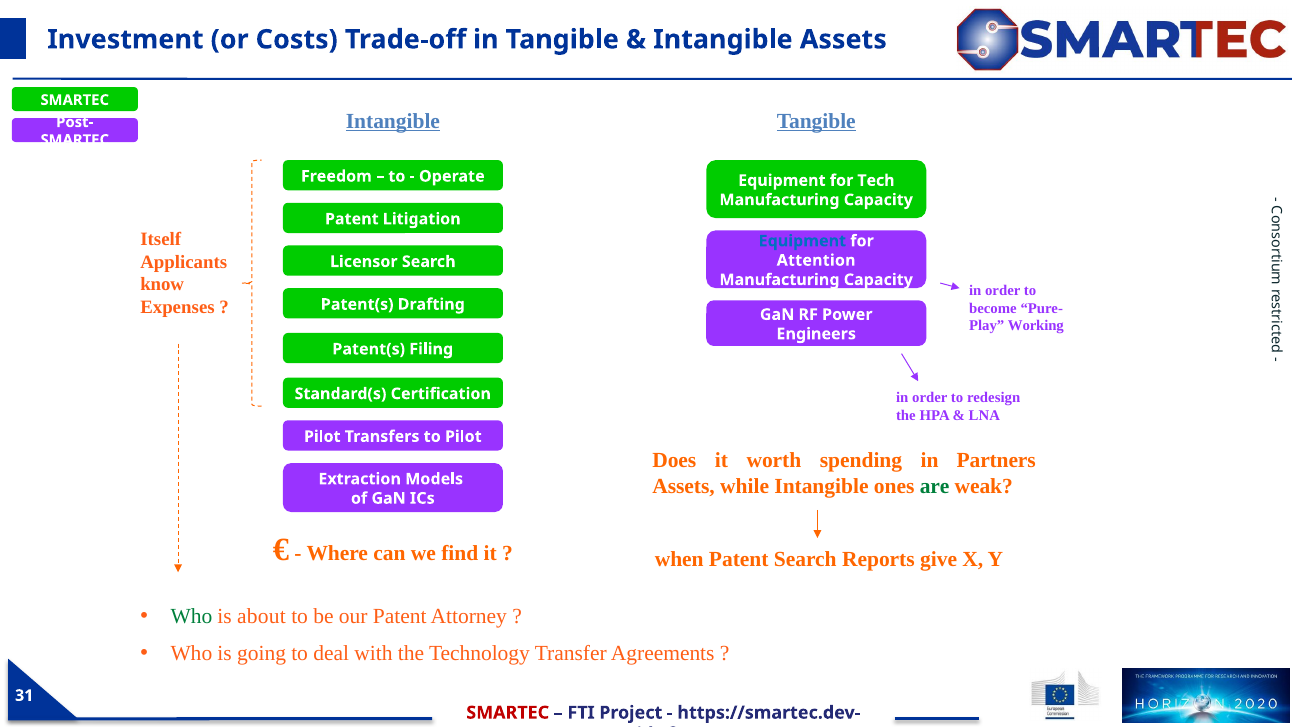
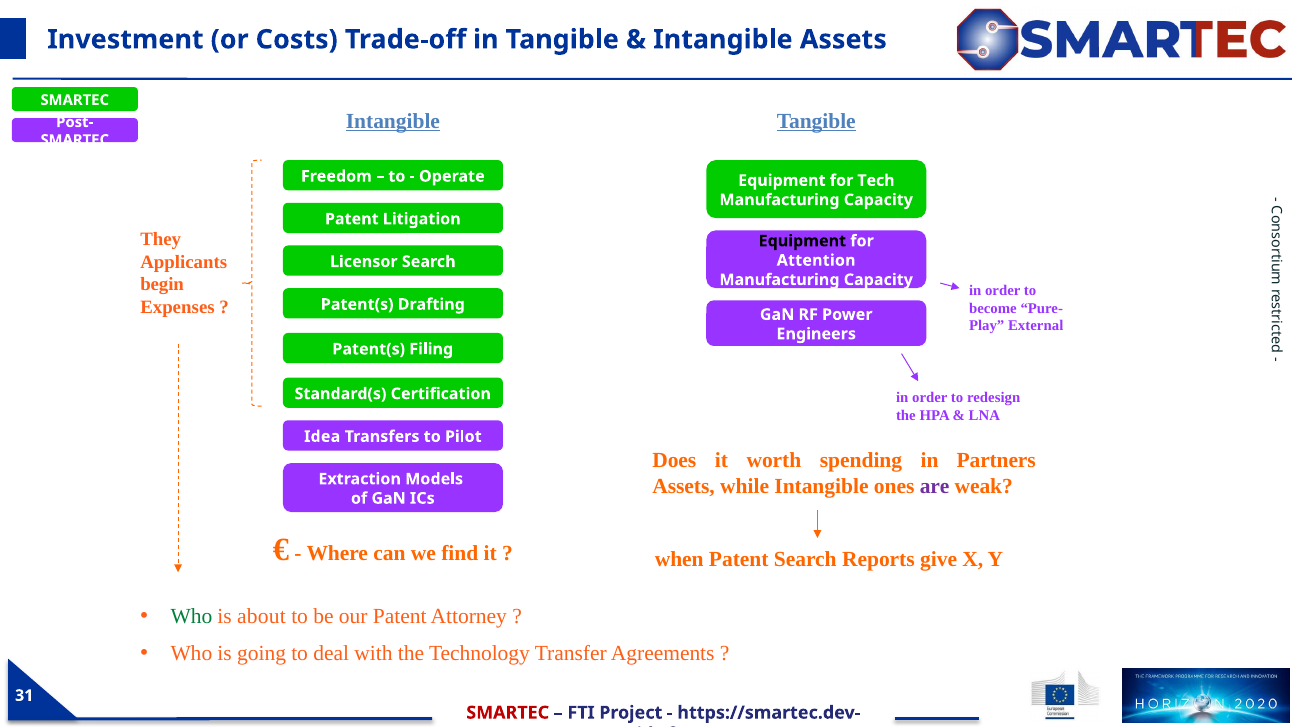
Itself: Itself -> They (161, 239)
Equipment colour: blue -> black (802, 241)
know: know -> begin (162, 285)
Working: Working -> External (1036, 326)
Pilot: Pilot -> Idea (322, 436)
are colour: green -> purple (935, 486)
